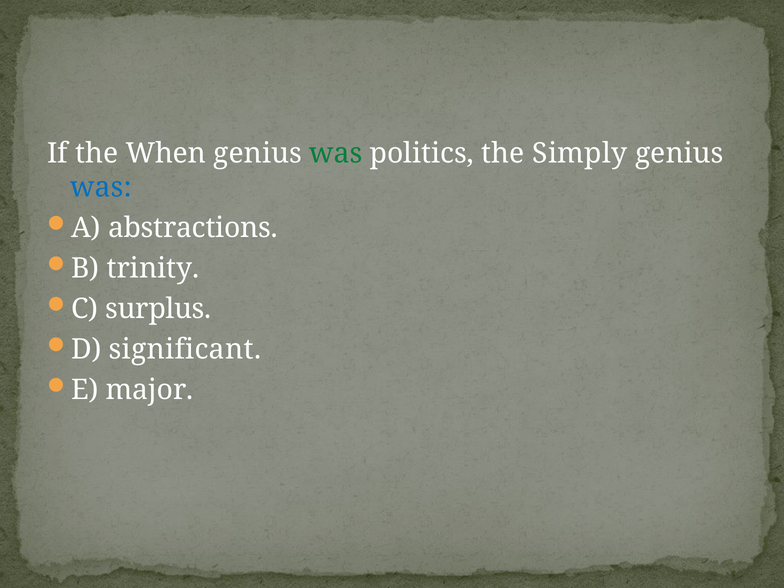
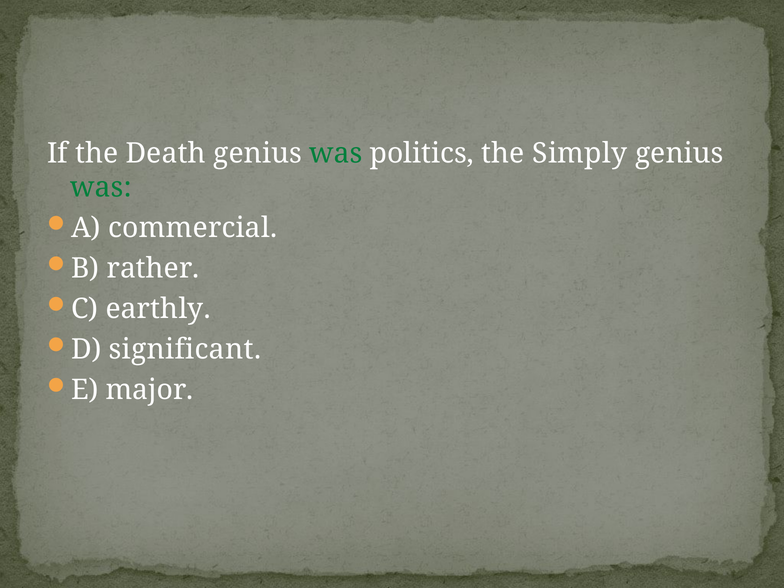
When: When -> Death (166, 154)
was colour: blue -> green (101, 187)
abstractions: abstractions -> commercial (193, 228)
trinity: trinity -> rather (153, 268)
surplus: surplus -> earthly (158, 309)
